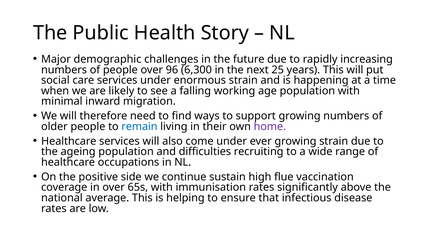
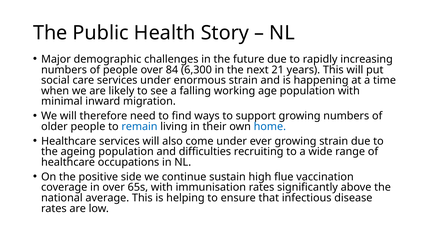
96: 96 -> 84 (172, 70)
25: 25 -> 21 (278, 70)
home colour: purple -> blue (270, 126)
